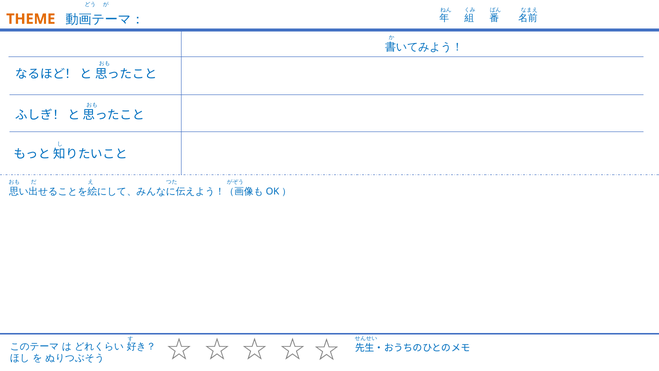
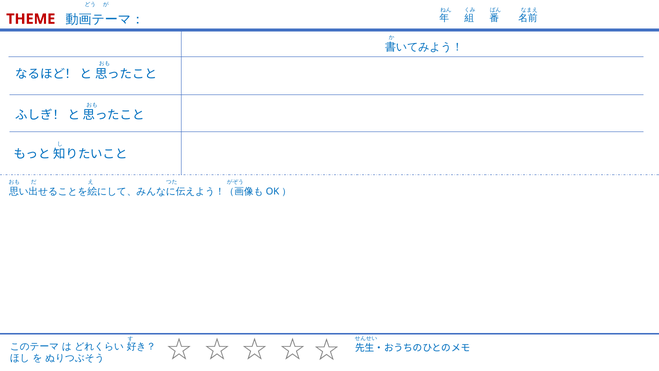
THEME colour: orange -> red (31, 19)
